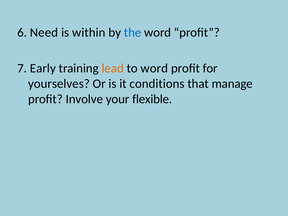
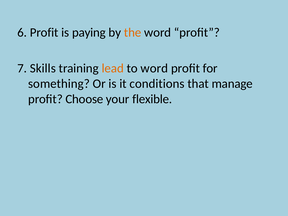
6 Need: Need -> Profit (44, 33)
within: within -> paying (89, 33)
the colour: blue -> orange (133, 33)
Early: Early -> Skills (43, 68)
yourselves: yourselves -> something (59, 84)
Involve: Involve -> Choose (84, 99)
